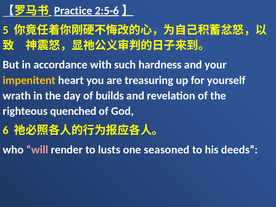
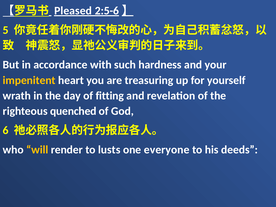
Practice: Practice -> Pleased (73, 11)
builds: builds -> fitting (110, 96)
will colour: pink -> yellow (37, 150)
seasoned: seasoned -> everyone (167, 150)
